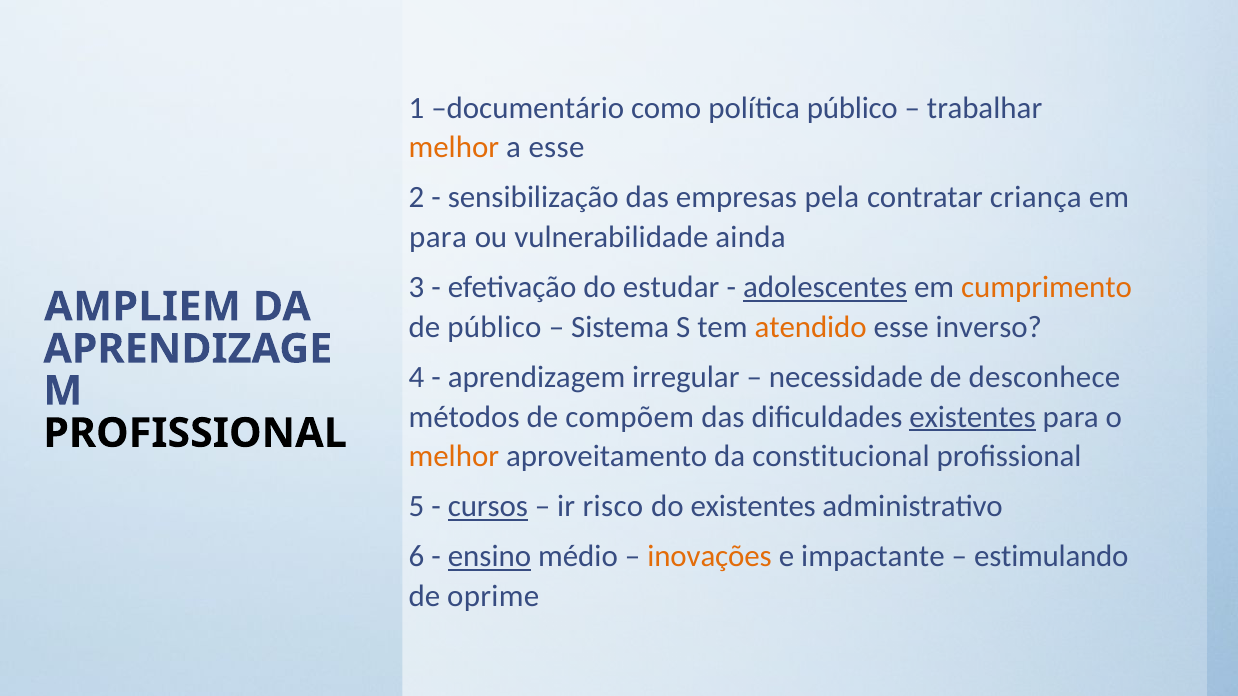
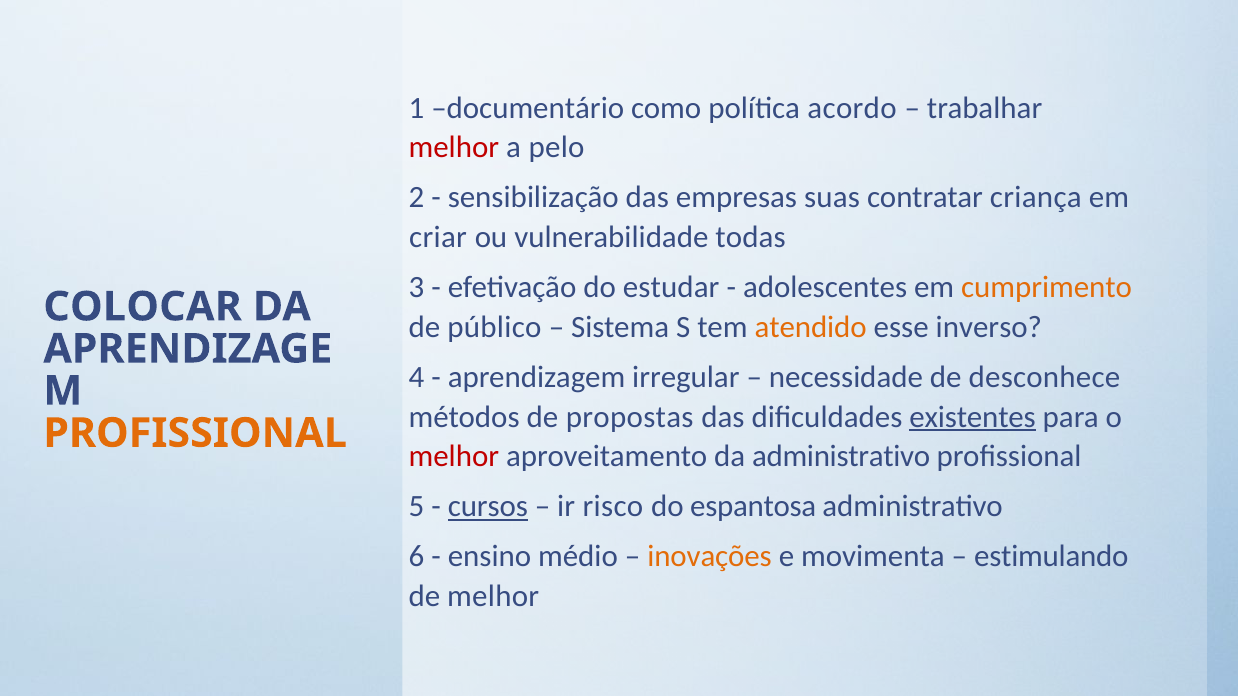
política público: público -> acordo (852, 108)
melhor colour: orange -> red (454, 148)
a esse: esse -> pelo (557, 148)
pela: pela -> suas (832, 198)
para: para -> criar (438, 238)
ainda: ainda -> todas (751, 238)
adolescentes underline: present -> none (825, 288)
AMPLIEM: AMPLIEM -> COLOCAR (143, 307)
compõem: compõem -> propostas (630, 417)
PROFISSIONAL colour: black -> orange (195, 433)
melhor colour: orange -> red (454, 457)
da constitucional: constitucional -> administrativo (841, 457)
do existentes: existentes -> espantosa (753, 507)
ensino underline: present -> none (489, 557)
impactante: impactante -> movimenta (873, 557)
de oprime: oprime -> melhor (493, 597)
